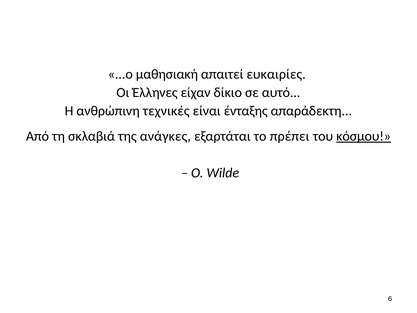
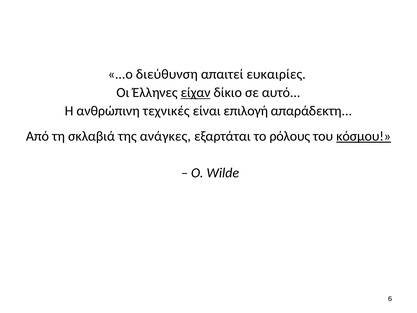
μαθησιακή: μαθησιακή -> διεύθυνση (167, 74)
είχαν underline: none -> present (196, 93)
ένταξης: ένταξης -> επιλογή (246, 111)
πρέπει: πρέπει -> ρόλους (290, 136)
